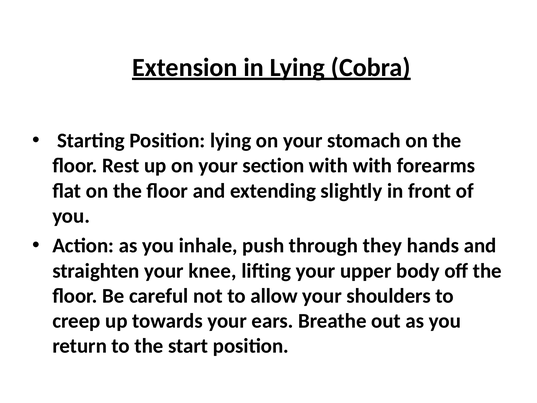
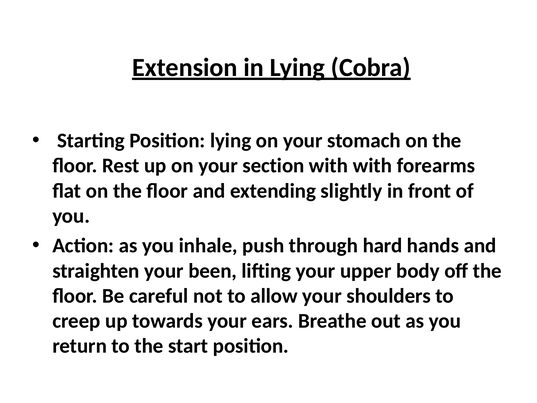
they: they -> hard (383, 246)
knee: knee -> been (213, 271)
